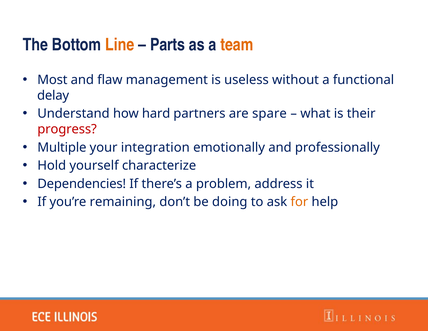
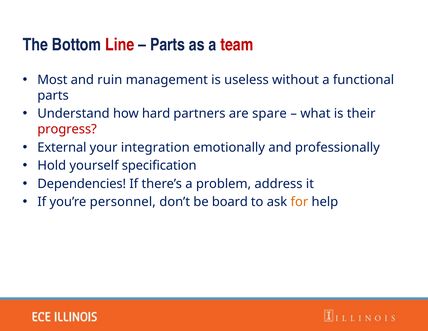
Line colour: orange -> red (120, 45)
team colour: orange -> red (237, 45)
flaw: flaw -> ruin (110, 80)
delay: delay -> parts (53, 95)
Multiple: Multiple -> External (62, 147)
characterize: characterize -> specification (159, 165)
remaining: remaining -> personnel (123, 202)
doing: doing -> board (230, 202)
